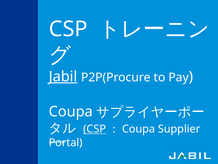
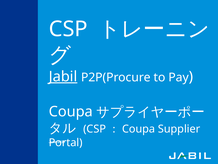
CSP underline: present -> none (95, 129)
